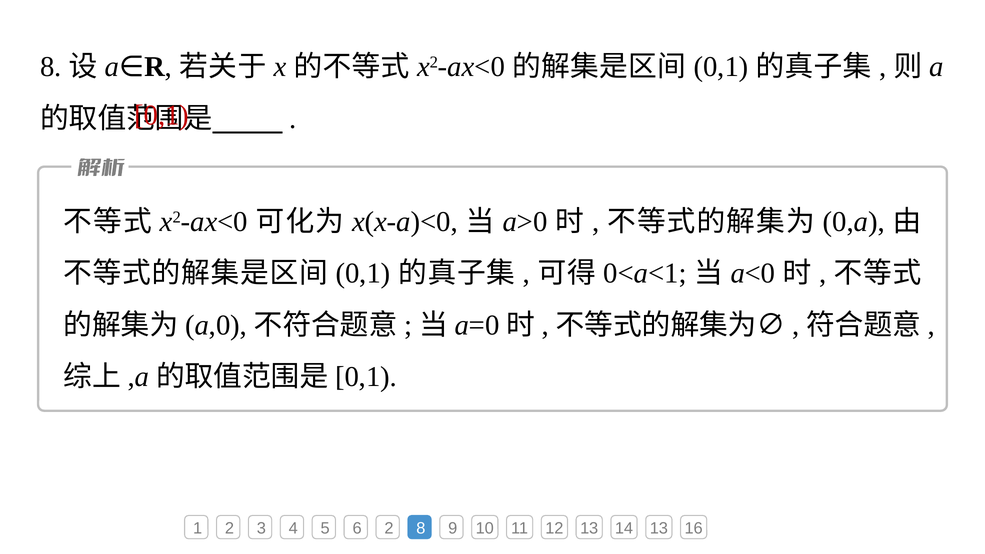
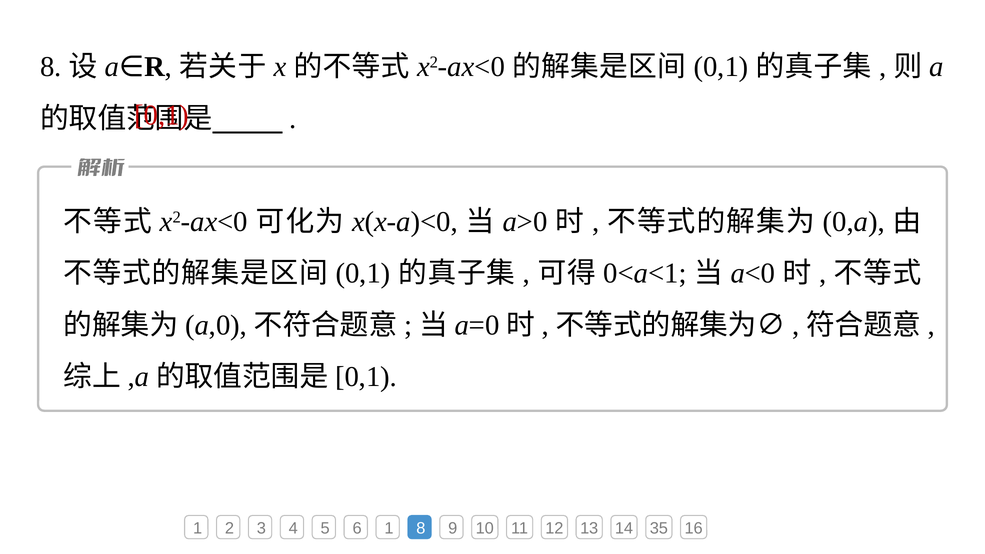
6 2: 2 -> 1 (389, 528)
14 13: 13 -> 35 (659, 528)
